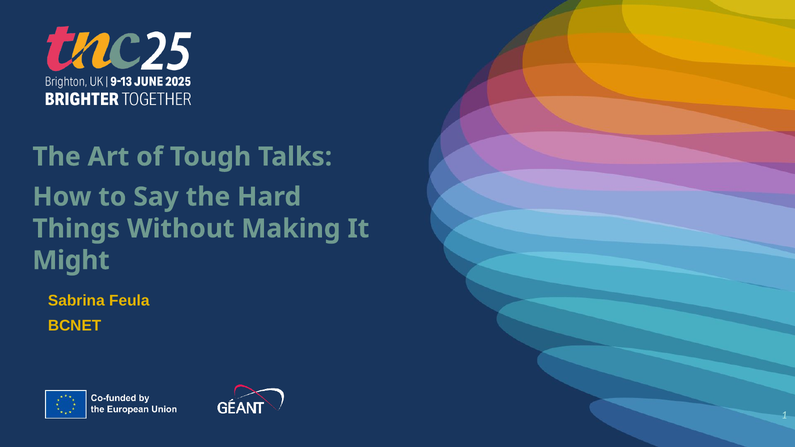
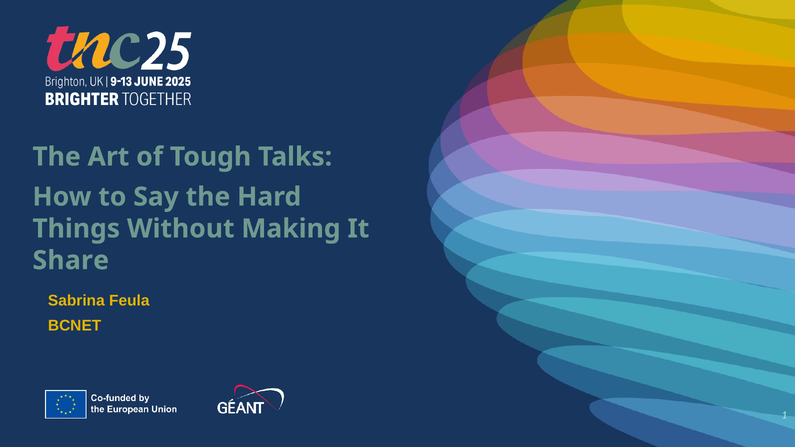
Might: Might -> Share (71, 261)
